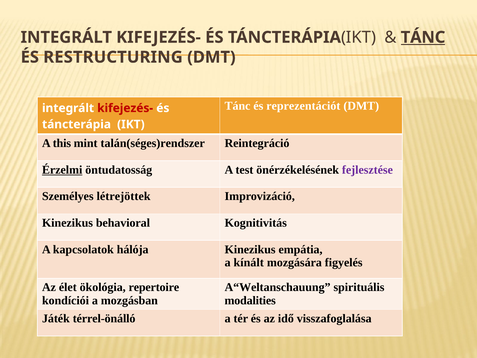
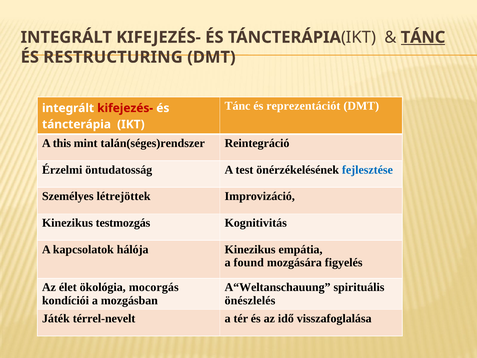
Érzelmi underline: present -> none (62, 170)
fejlesztése colour: purple -> blue (367, 170)
behavioral: behavioral -> testmozgás (123, 223)
kínált: kínált -> found (249, 262)
repertoire: repertoire -> mocorgás (154, 287)
modalities: modalities -> önészlelés (250, 300)
térrel-önálló: térrel-önálló -> térrel-nevelt (104, 318)
